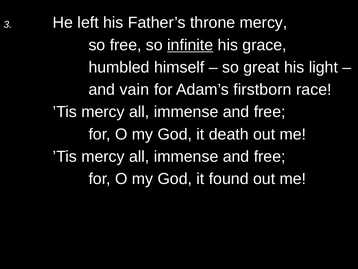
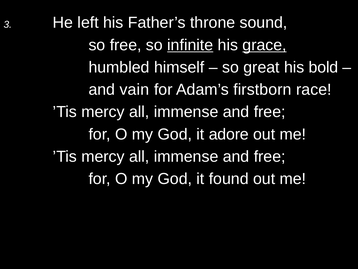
throne mercy: mercy -> sound (263, 23)
grace underline: none -> present (265, 45)
light: light -> bold (323, 67)
death: death -> adore (229, 134)
